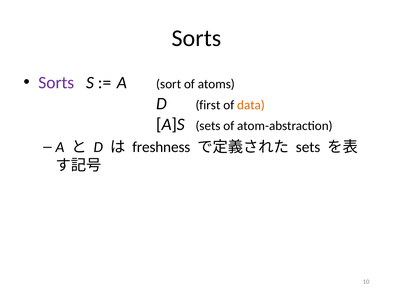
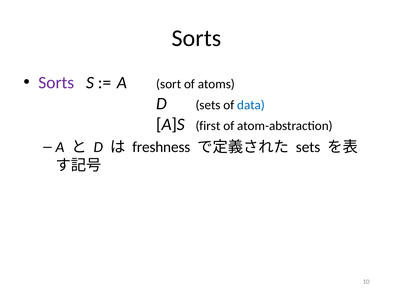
D first: first -> sets (208, 105)
data colour: orange -> blue (251, 105)
A]S sets: sets -> first (208, 126)
